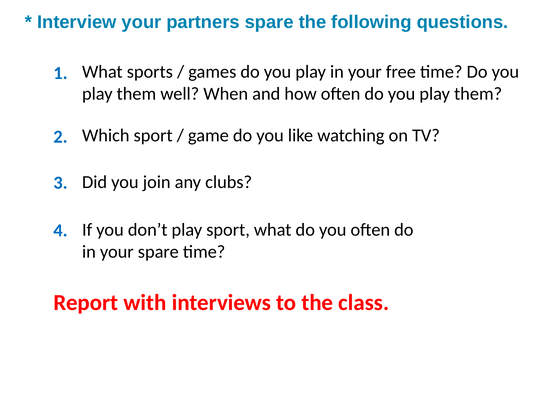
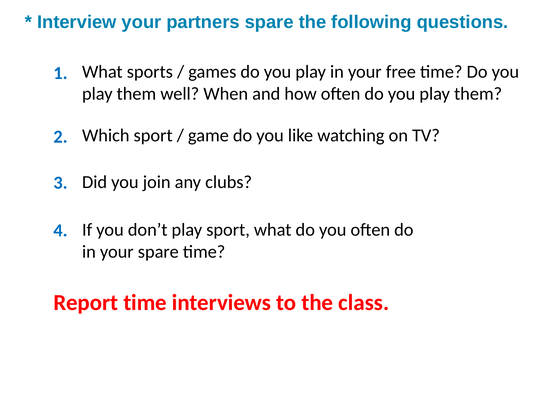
Report with: with -> time (145, 303)
